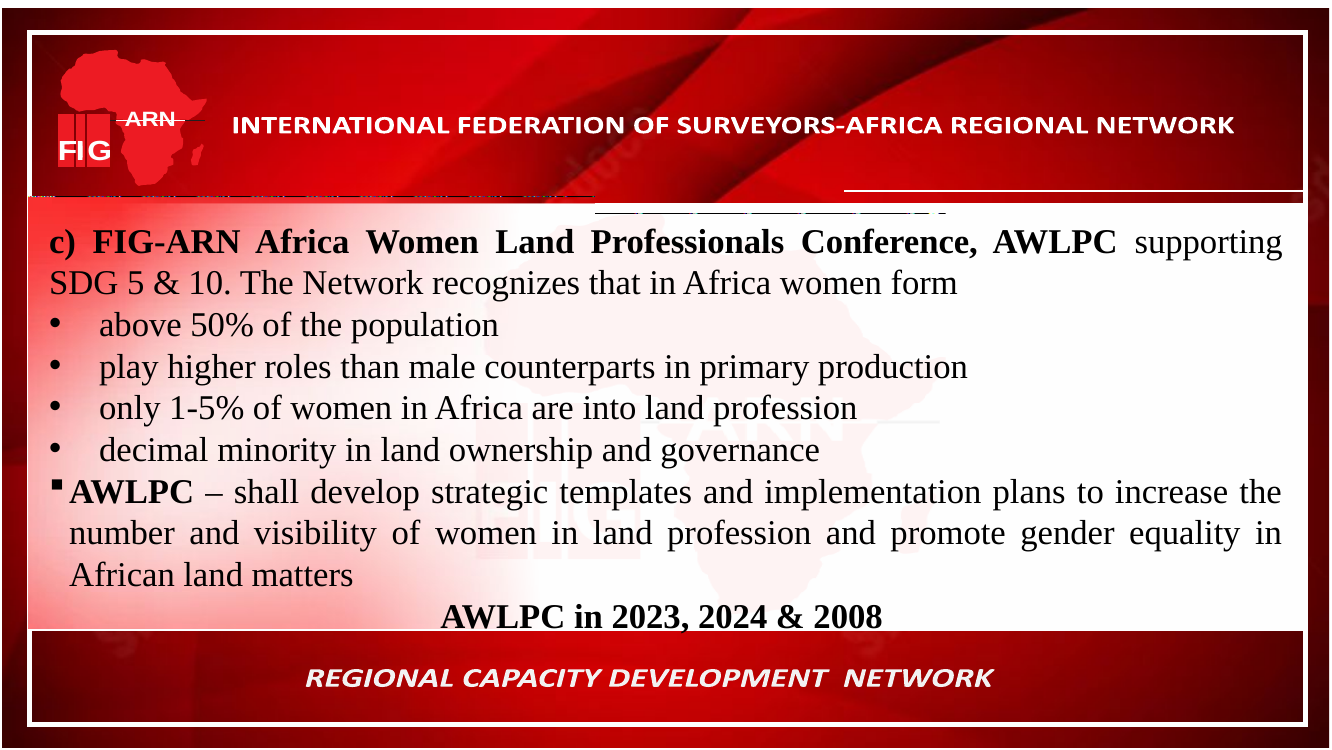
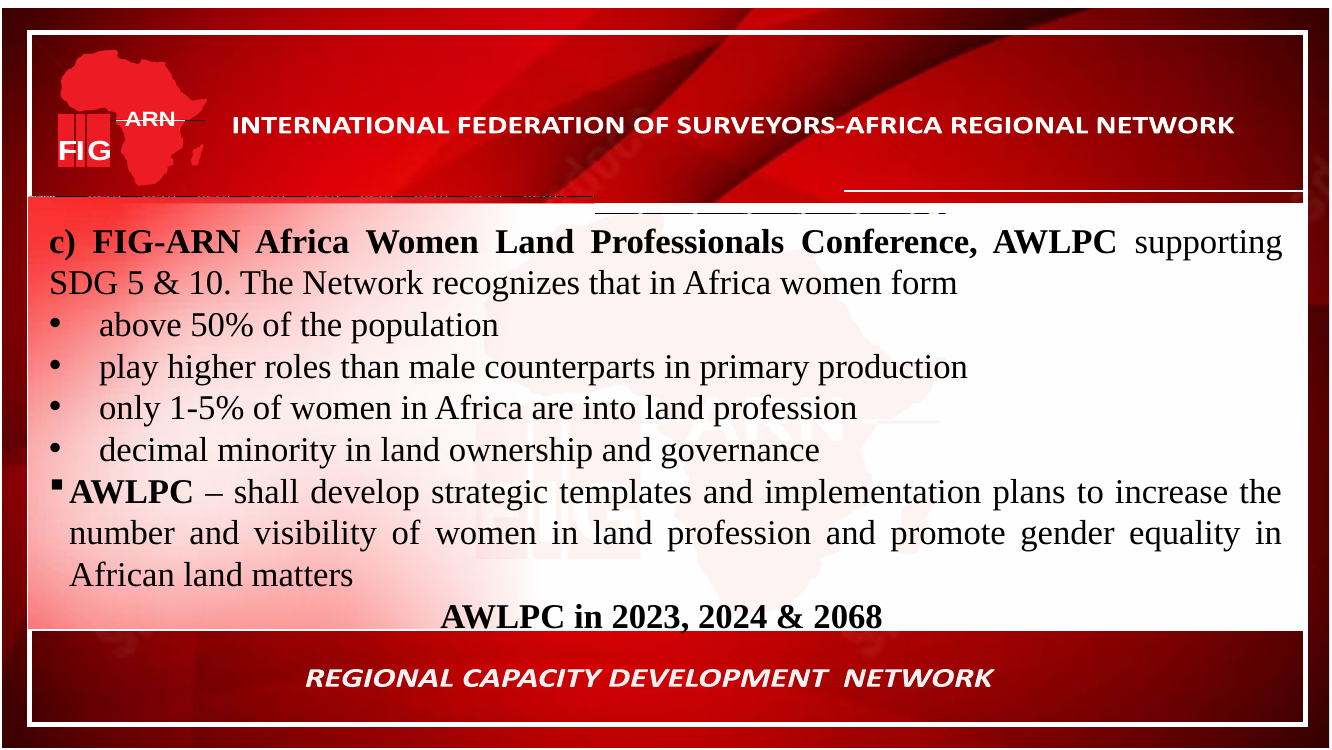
2008: 2008 -> 2068 (848, 616)
